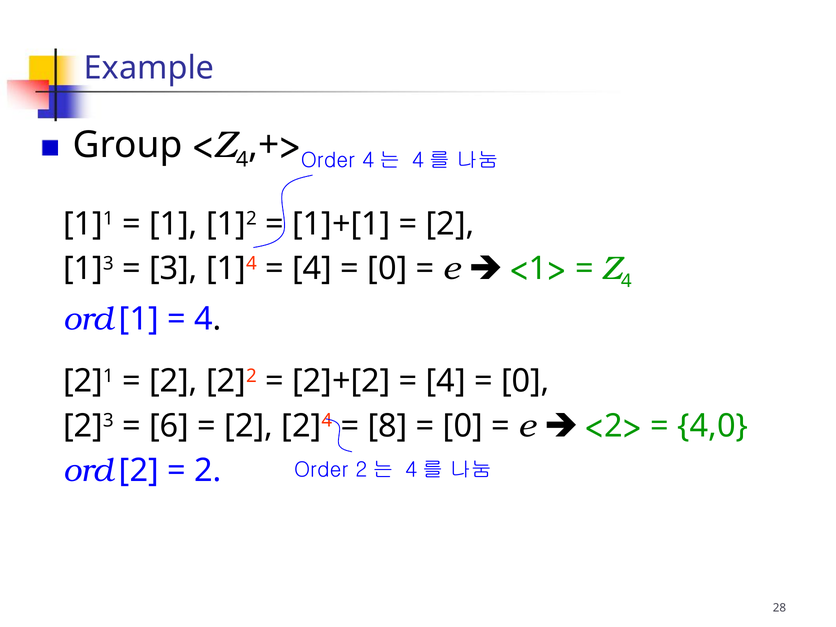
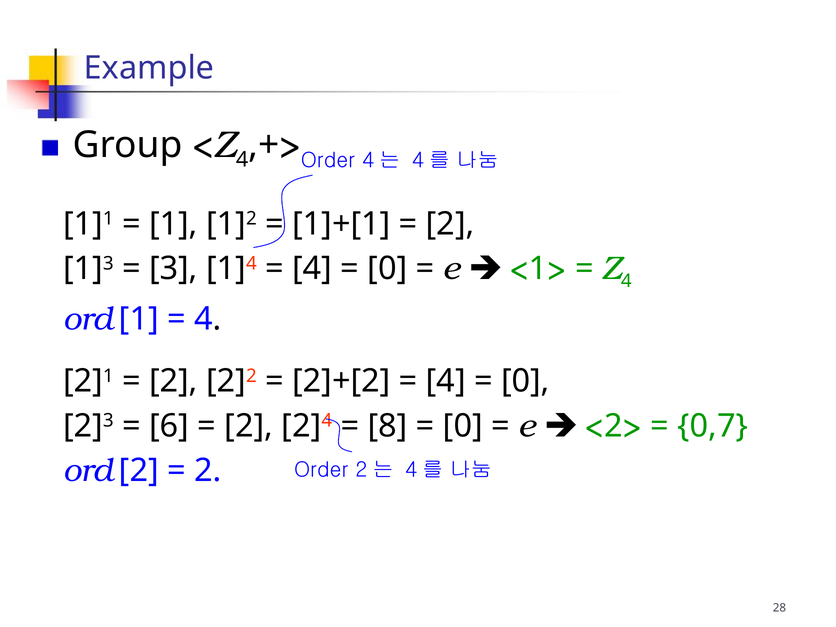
4,0: 4,0 -> 0,7 (713, 426)
